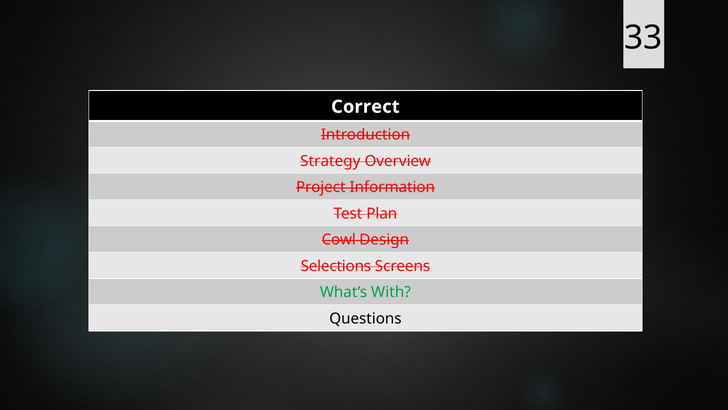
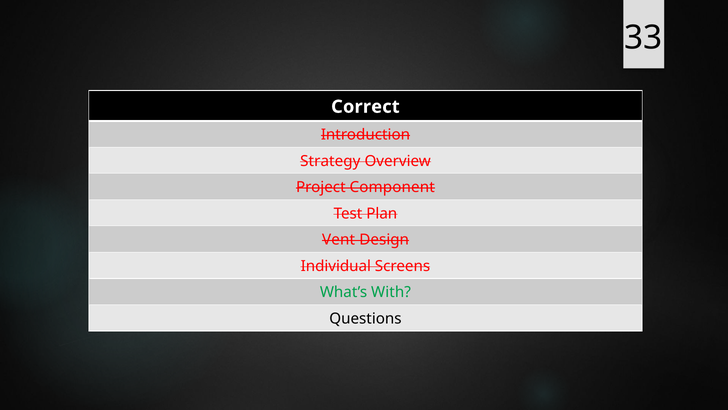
Information: Information -> Component (392, 187)
Cowl: Cowl -> Vent (339, 240)
Selections: Selections -> Individual (336, 266)
